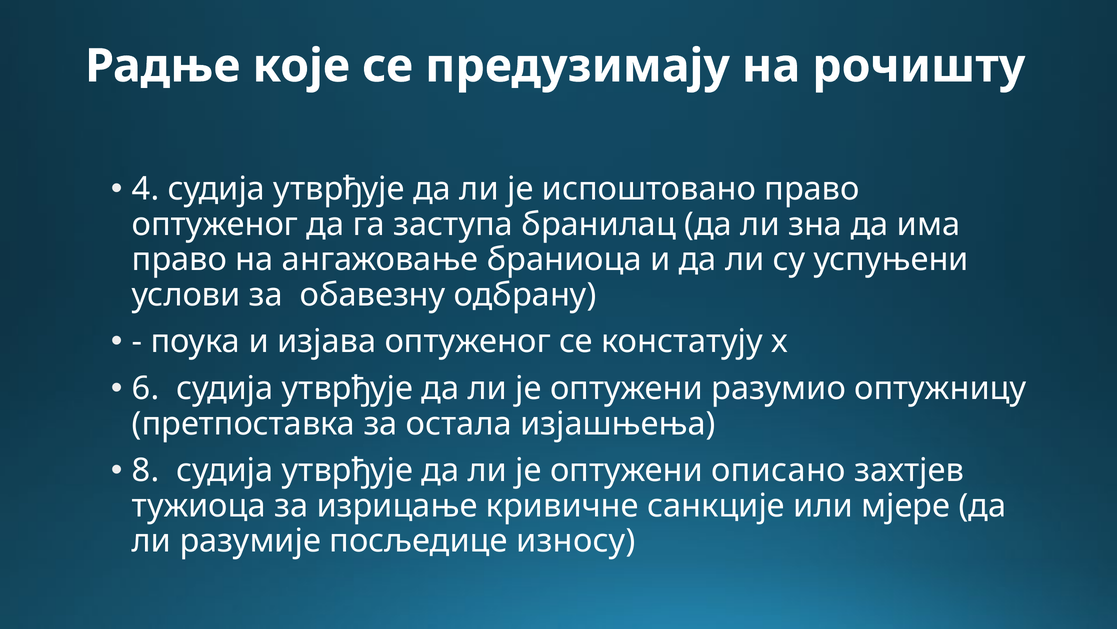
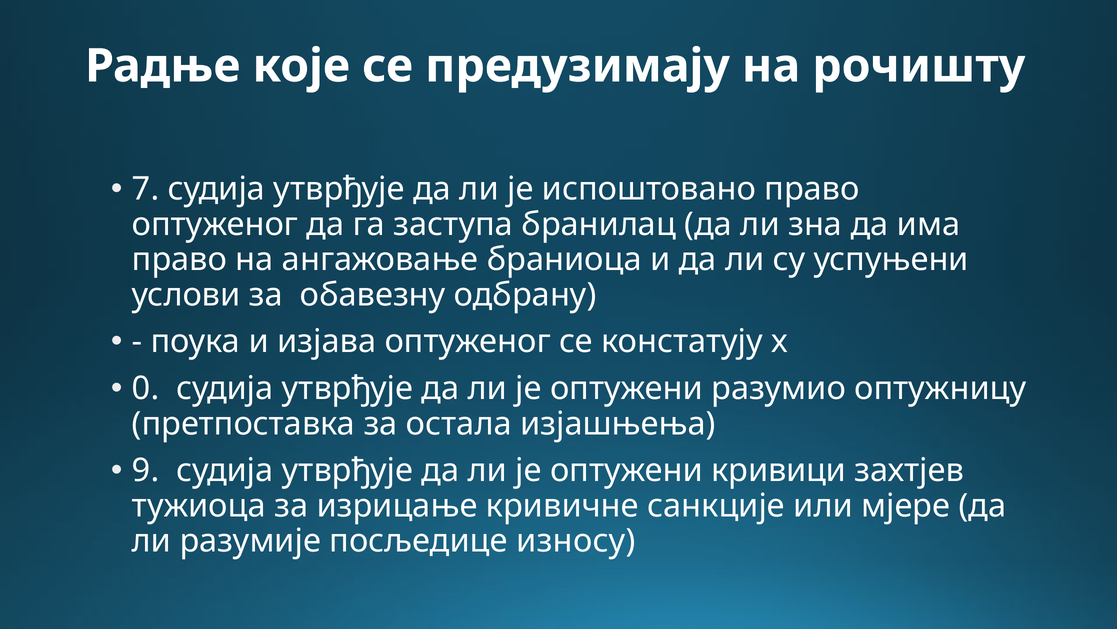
4: 4 -> 7 (146, 189)
6: 6 -> 0 (146, 388)
8: 8 -> 9 (146, 470)
описано: описано -> кривици (779, 470)
